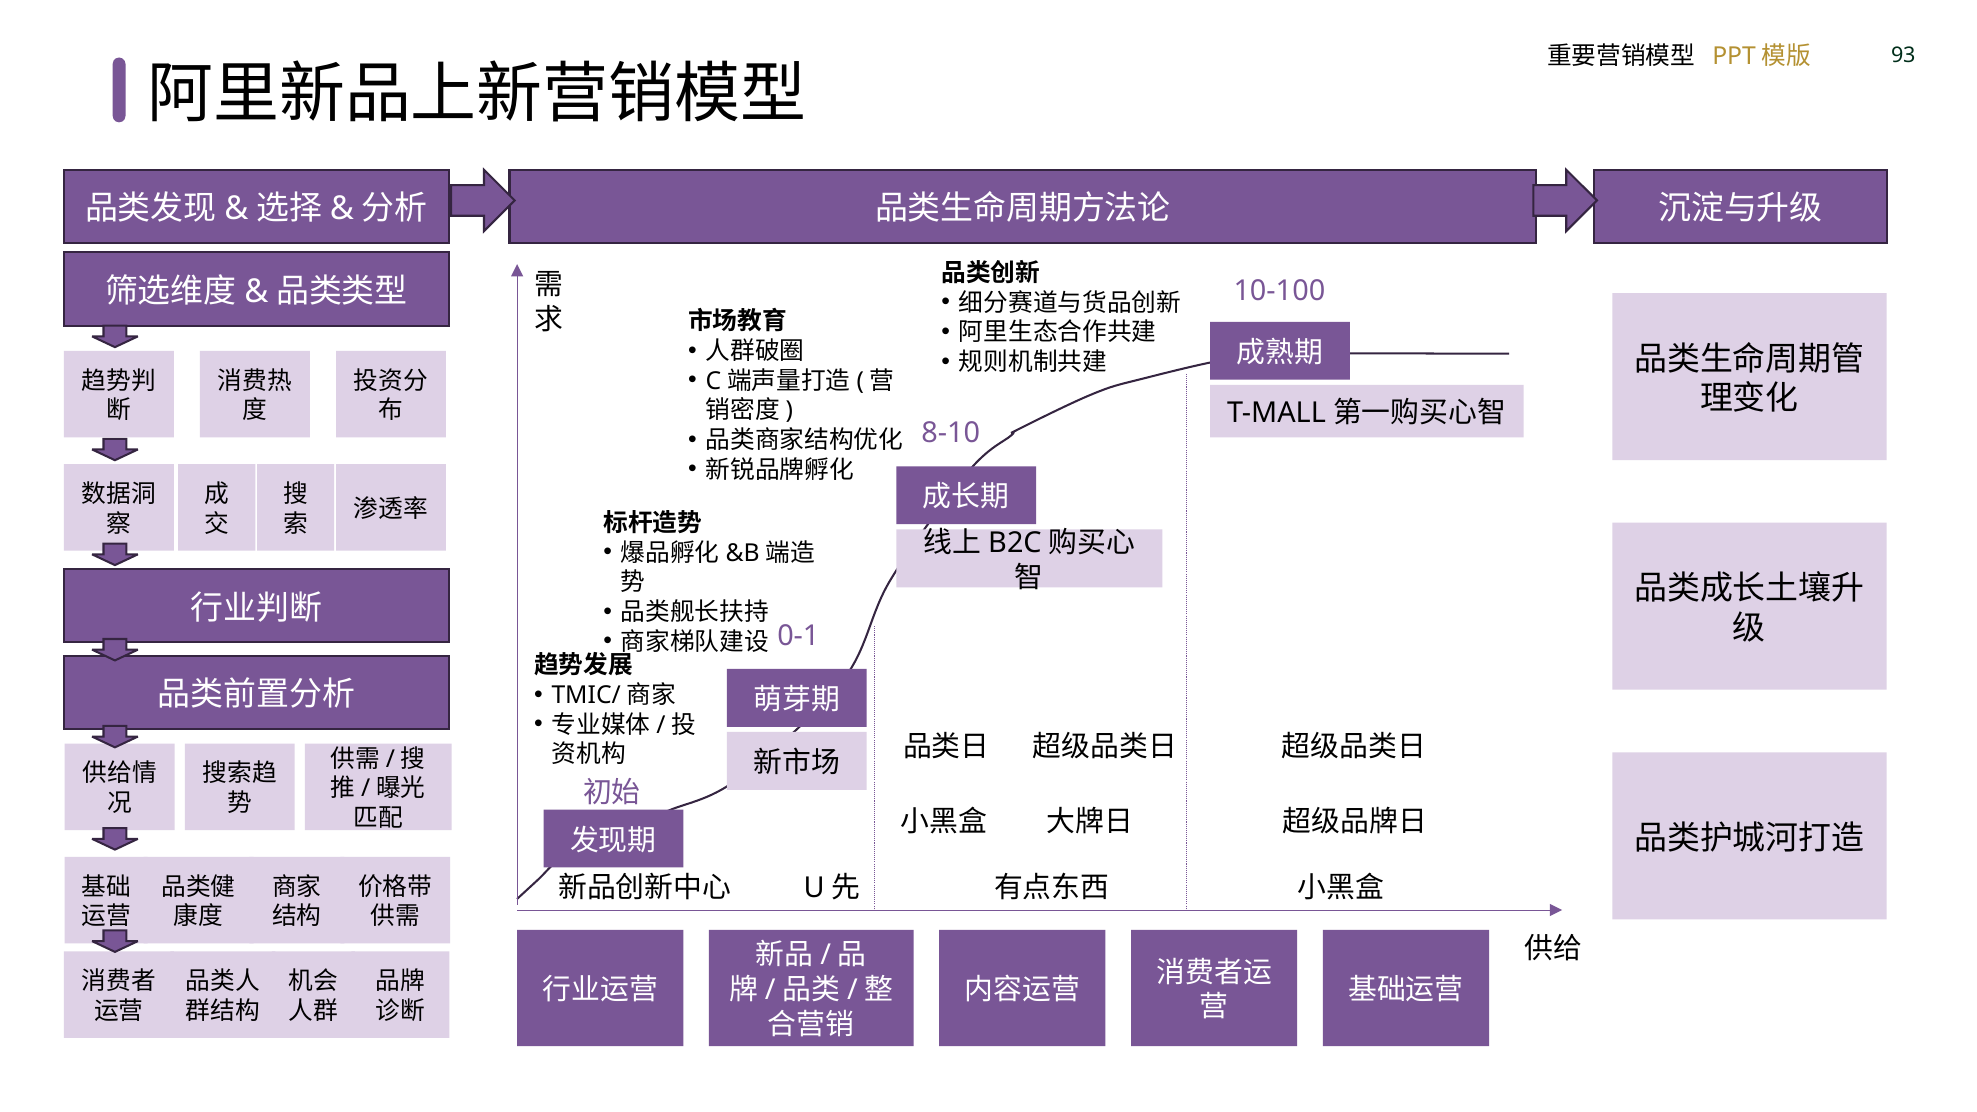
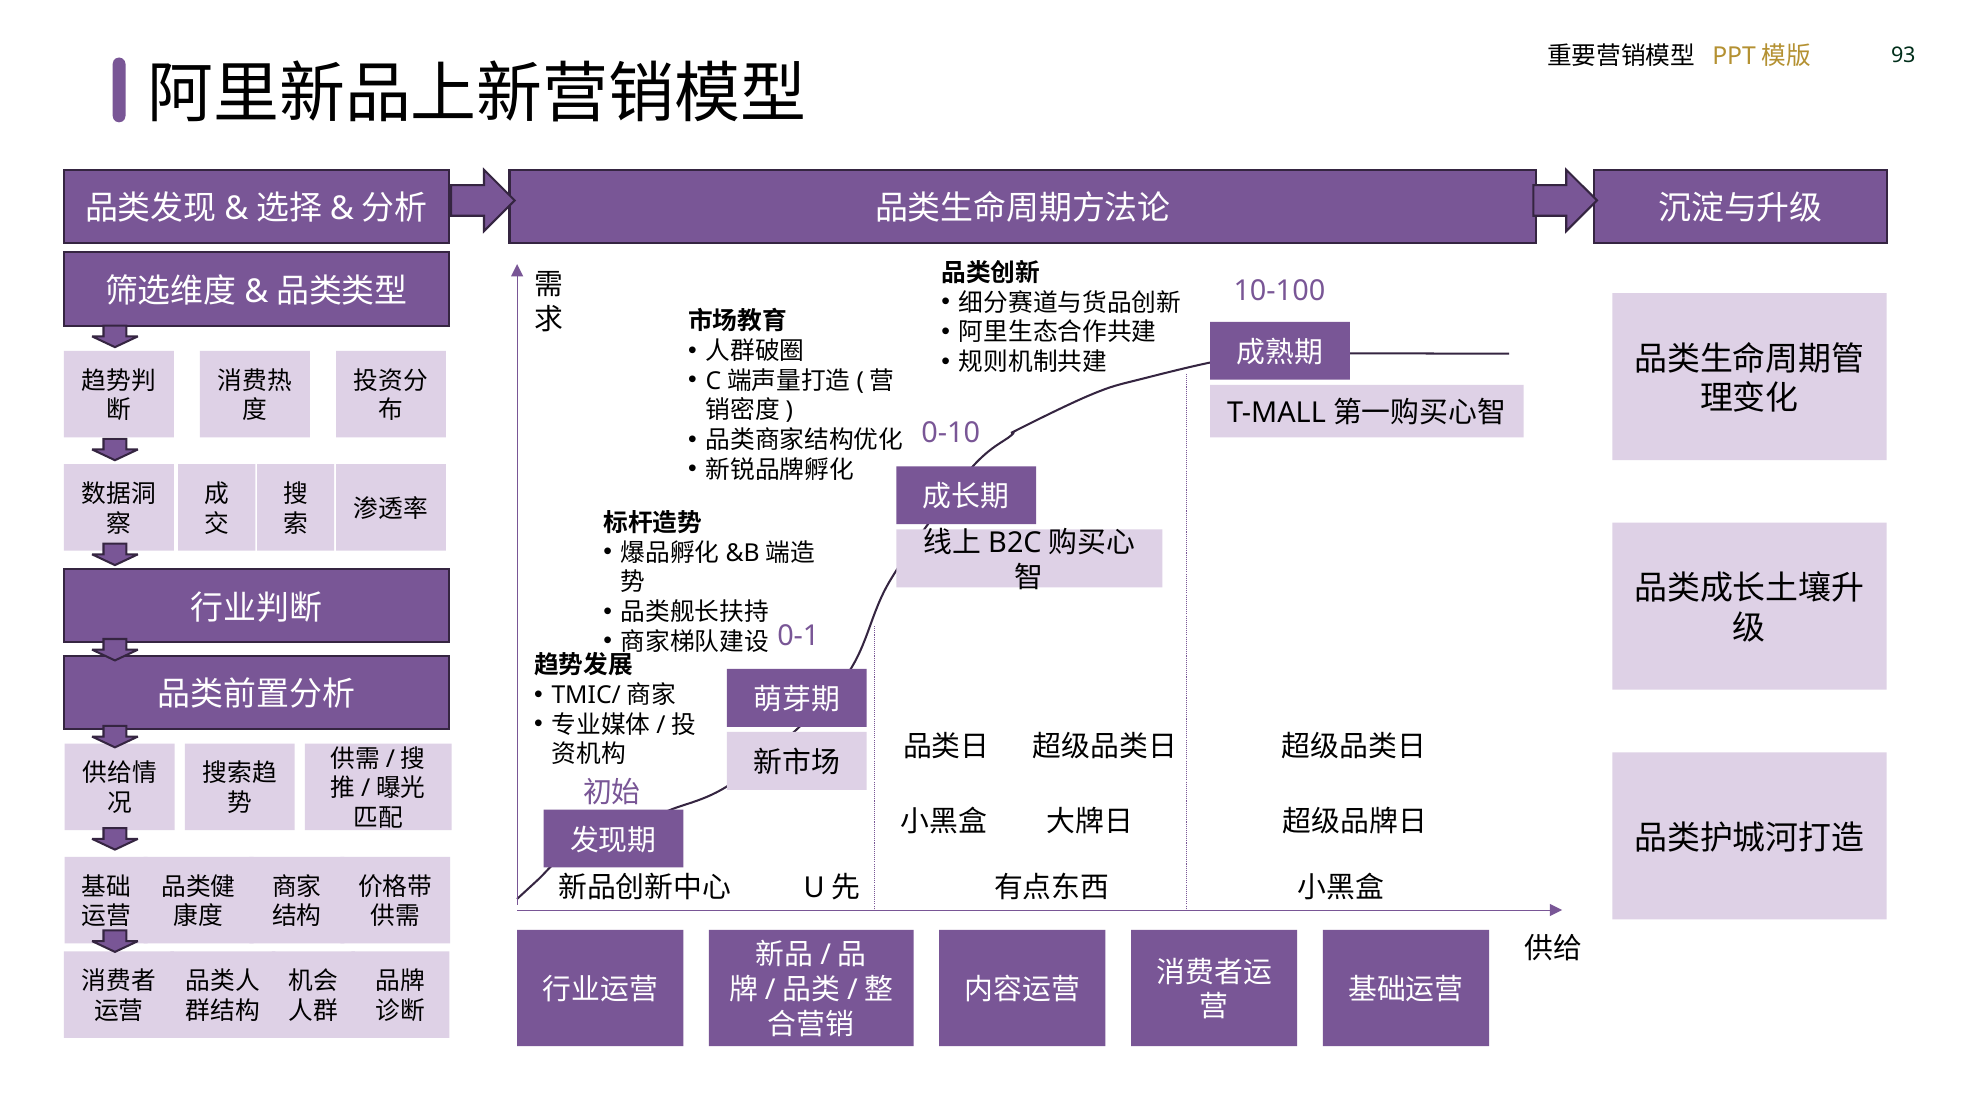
8-10: 8-10 -> 0-10 (951, 433)
